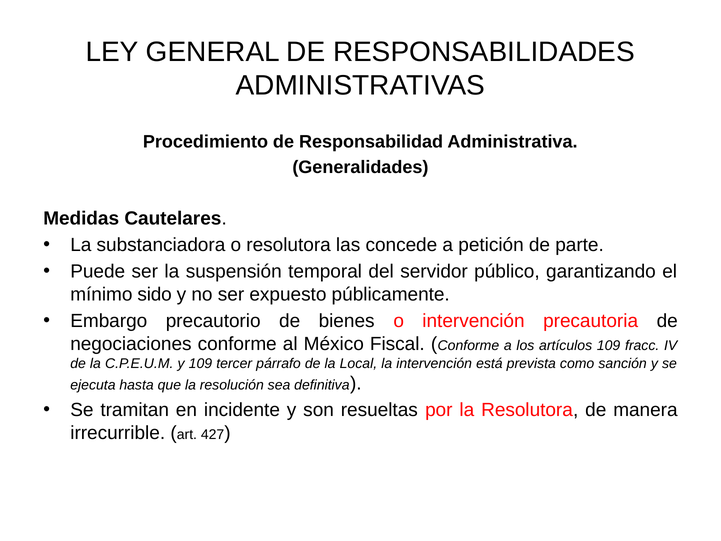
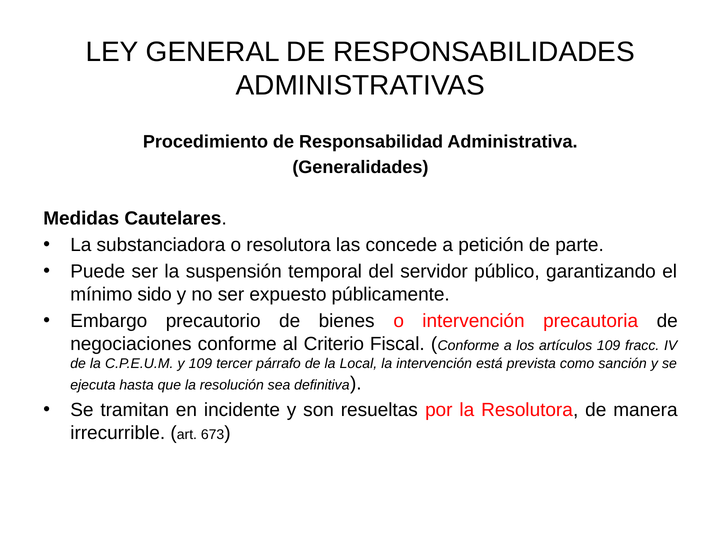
México: México -> Criterio (334, 344)
427: 427 -> 673 (213, 434)
